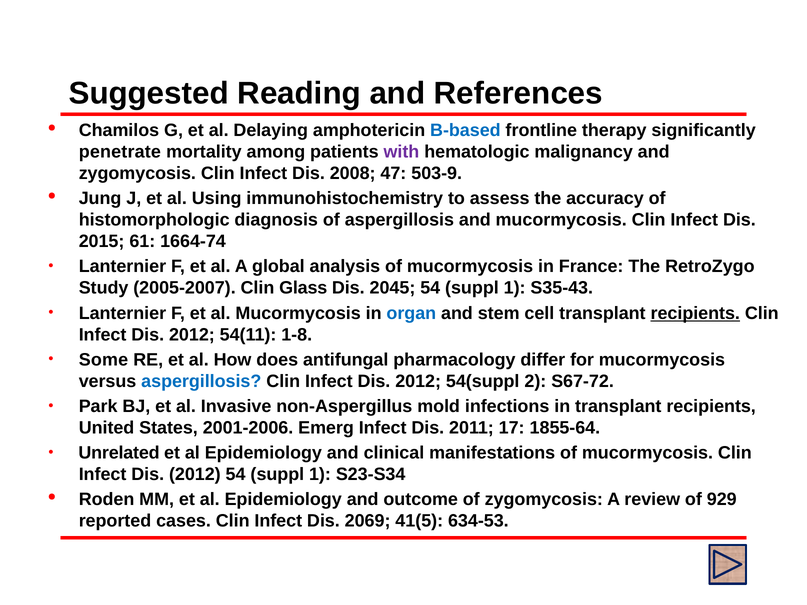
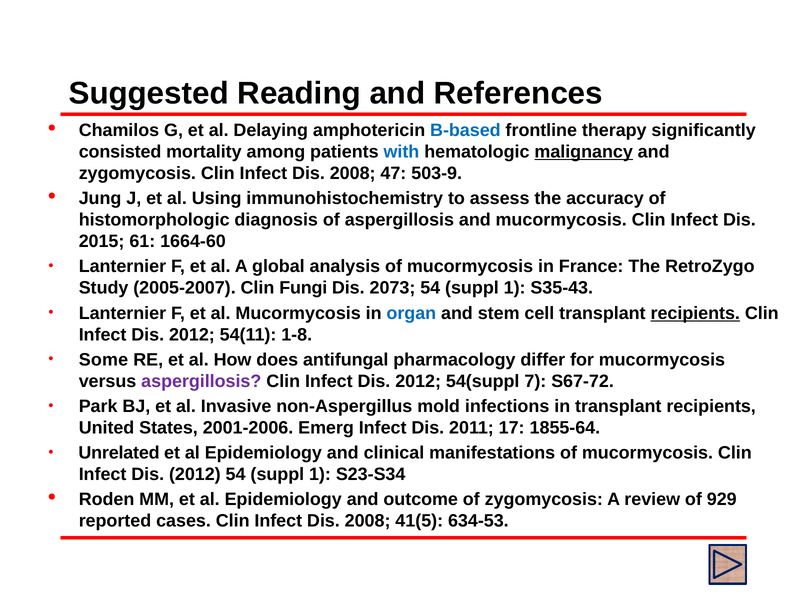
penetrate: penetrate -> consisted (120, 152)
with colour: purple -> blue (401, 152)
malignancy underline: none -> present (584, 152)
1664-74: 1664-74 -> 1664-60 (193, 242)
Glass: Glass -> Fungi (303, 288)
2045: 2045 -> 2073 (392, 288)
aspergillosis colour: blue -> purple (201, 381)
2: 2 -> 7 (535, 381)
2069: 2069 -> 2008 (368, 521)
